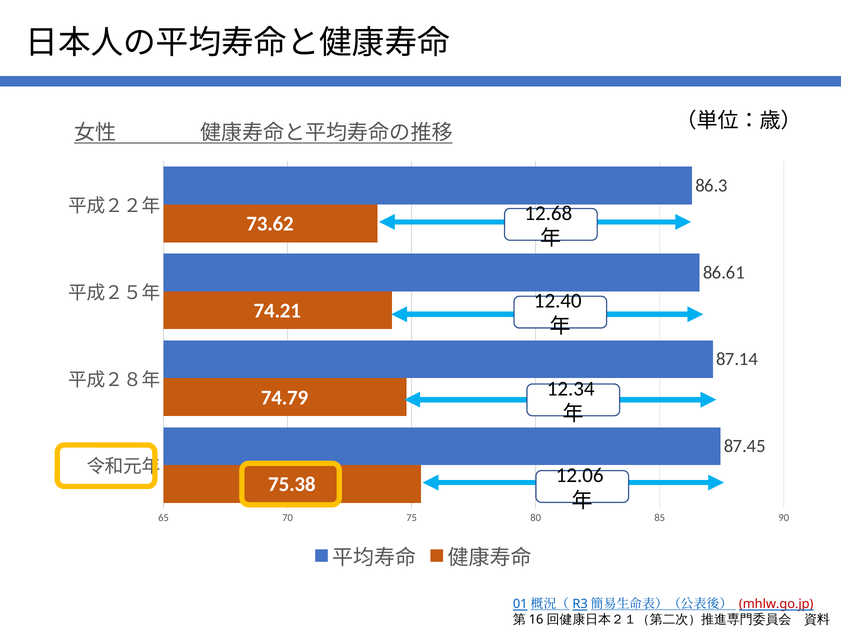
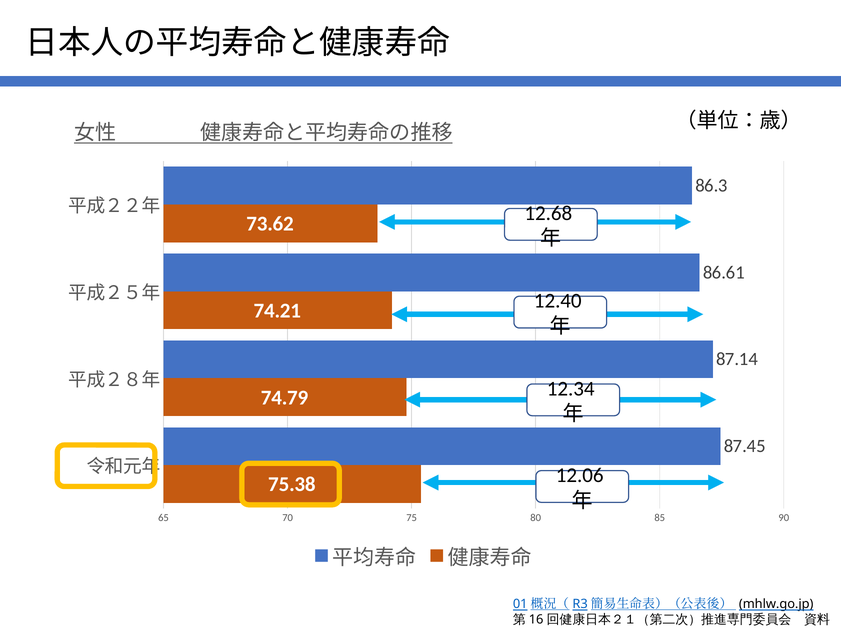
mhlw.go.jp colour: red -> black (776, 604)
